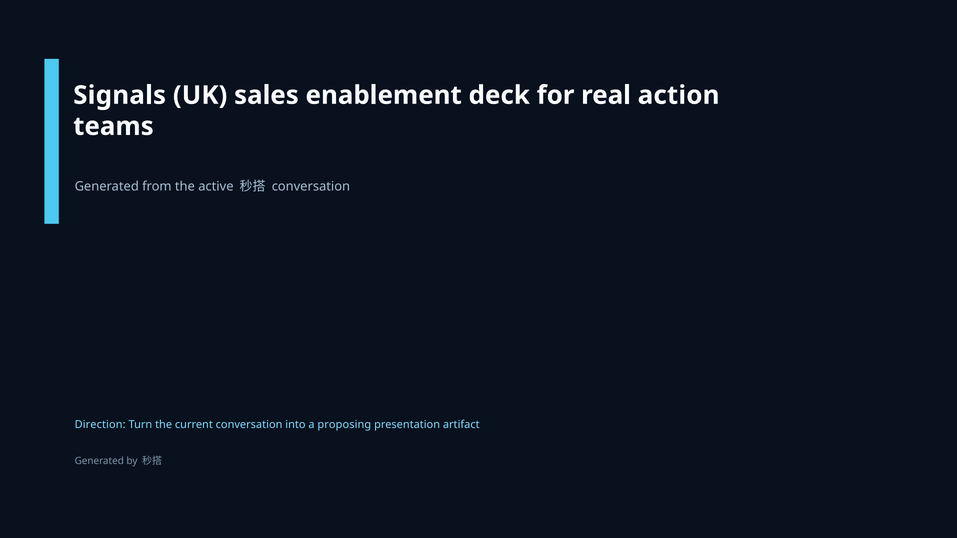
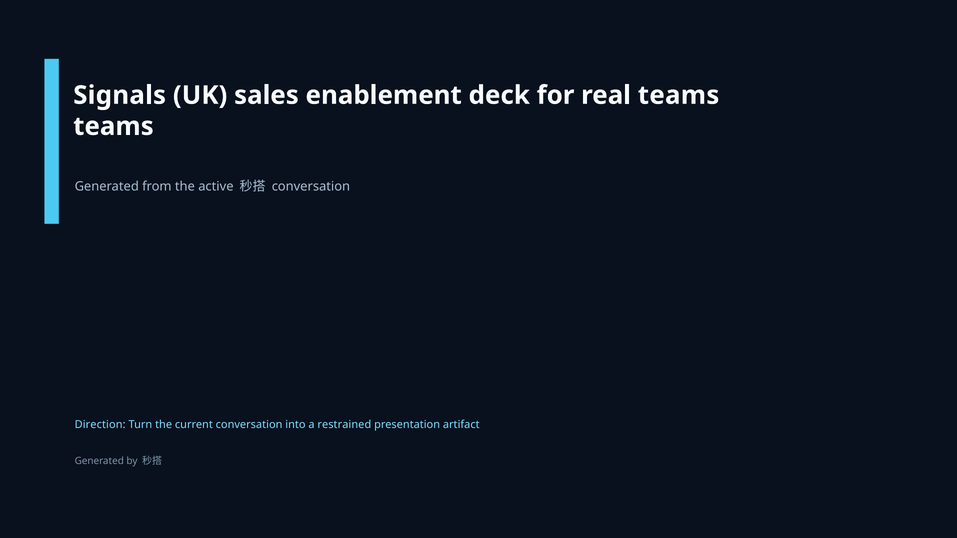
real action: action -> teams (679, 95)
proposing: proposing -> restrained (344, 425)
